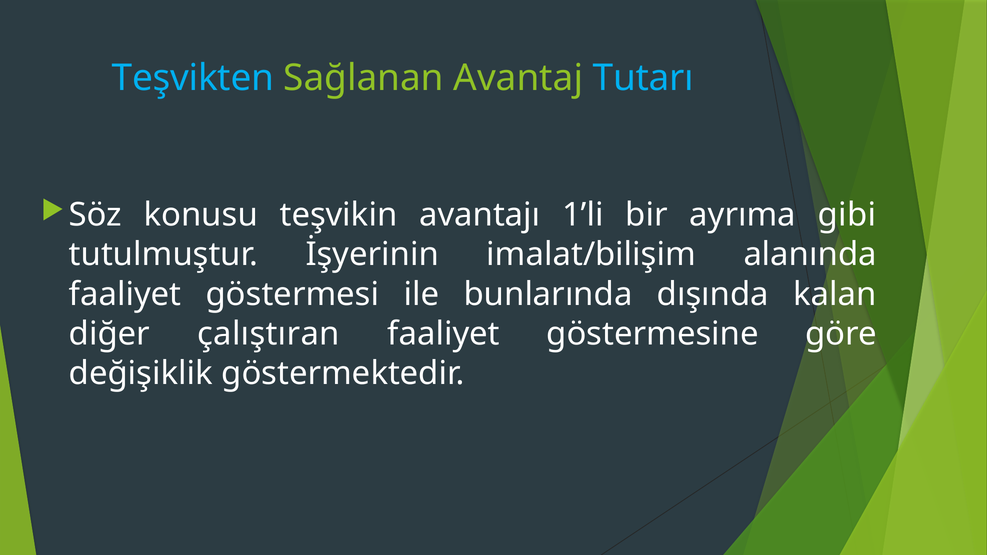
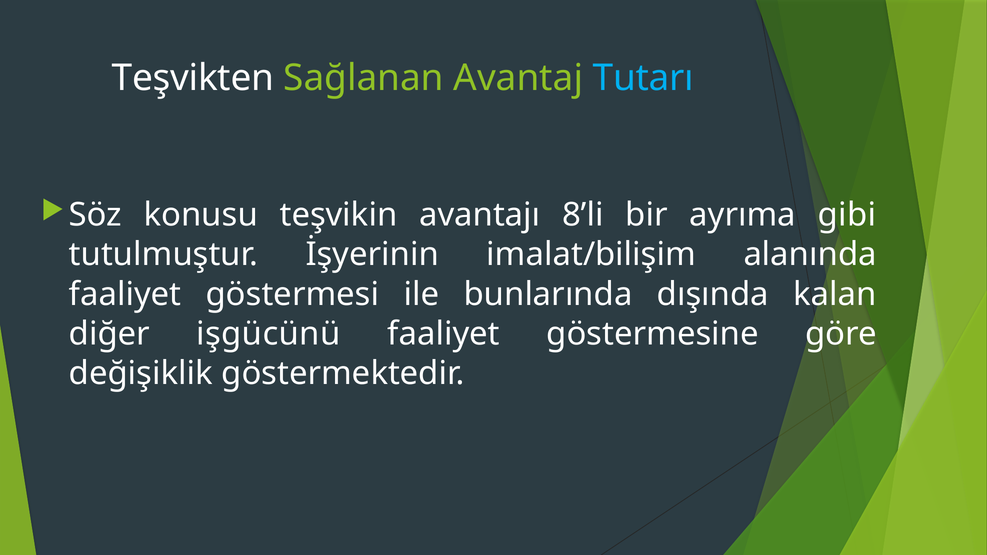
Teşvikten colour: light blue -> white (193, 78)
1’li: 1’li -> 8’li (583, 215)
çalıştıran: çalıştıran -> işgücünü (268, 334)
